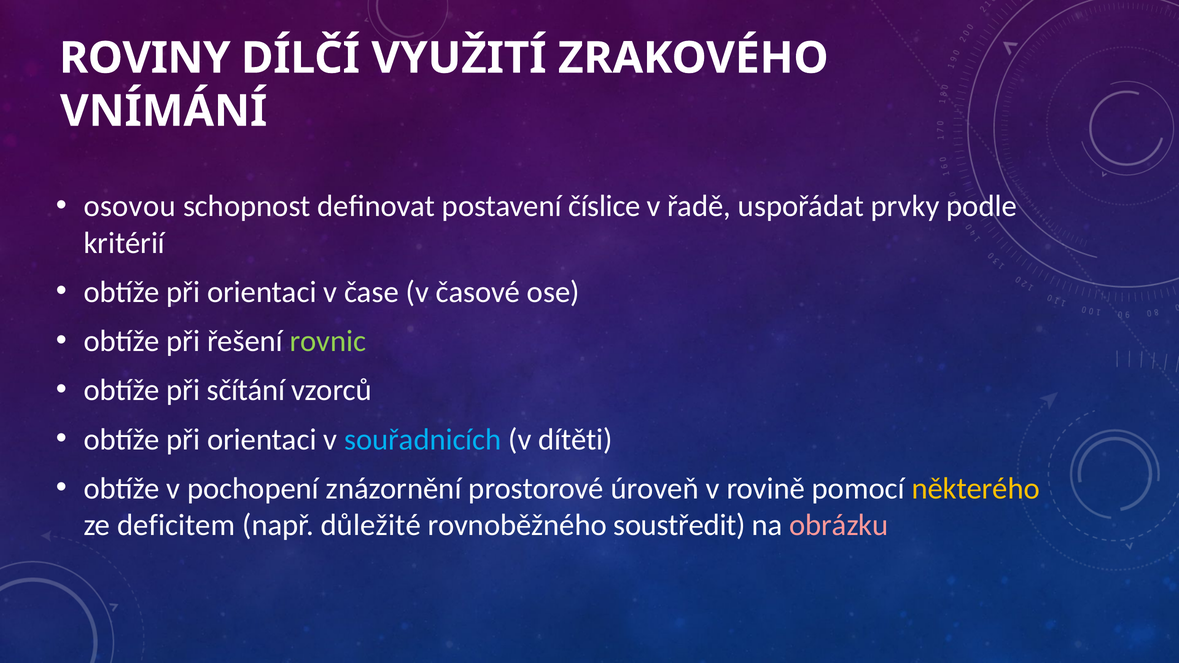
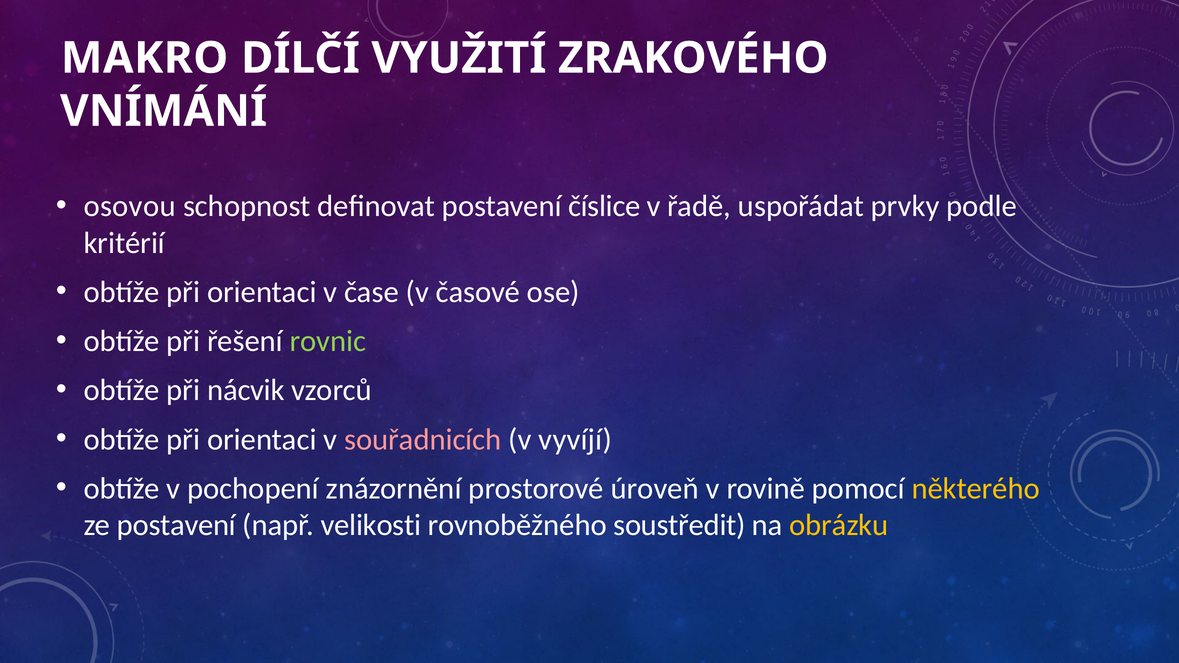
ROVINY: ROVINY -> MAKRO (145, 58)
sčítání: sčítání -> nácvik (246, 390)
souřadnicích colour: light blue -> pink (423, 440)
dítěti: dítěti -> vyvíjí (575, 440)
ze deficitem: deficitem -> postavení (176, 525)
důležité: důležité -> velikosti (371, 525)
obrázku colour: pink -> yellow (839, 525)
